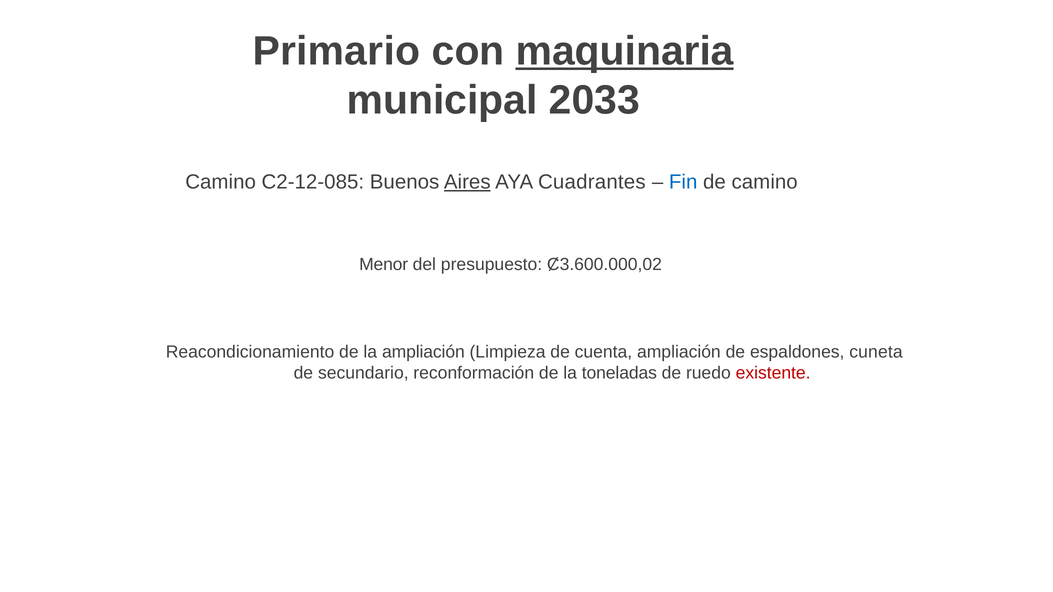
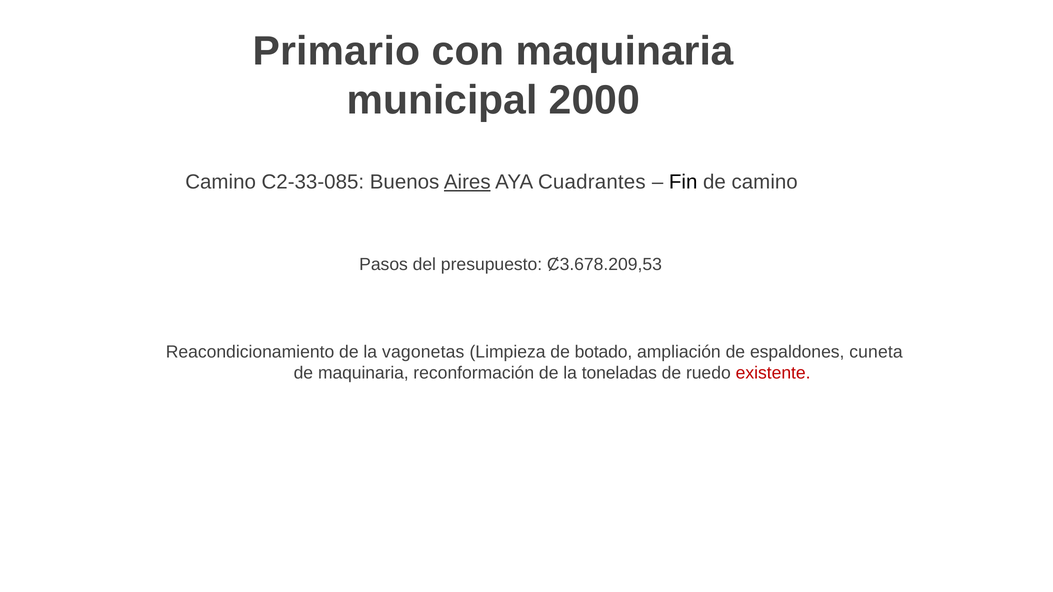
maquinaria underline: present -> none (625, 51)
2033: 2033 -> 2000 (594, 100)
C2-12-085: C2-12-085 -> C2-33-085 (313, 182)
Fin colour: blue -> black (683, 182)
Menor: Menor -> Pasos (384, 264)
Ȼ3.600.000,02: Ȼ3.600.000,02 -> Ȼ3.678.209,53 (604, 264)
la ampliación: ampliación -> vagonetas (423, 352)
cuenta: cuenta -> botado (603, 352)
de secundario: secundario -> maquinaria (363, 373)
